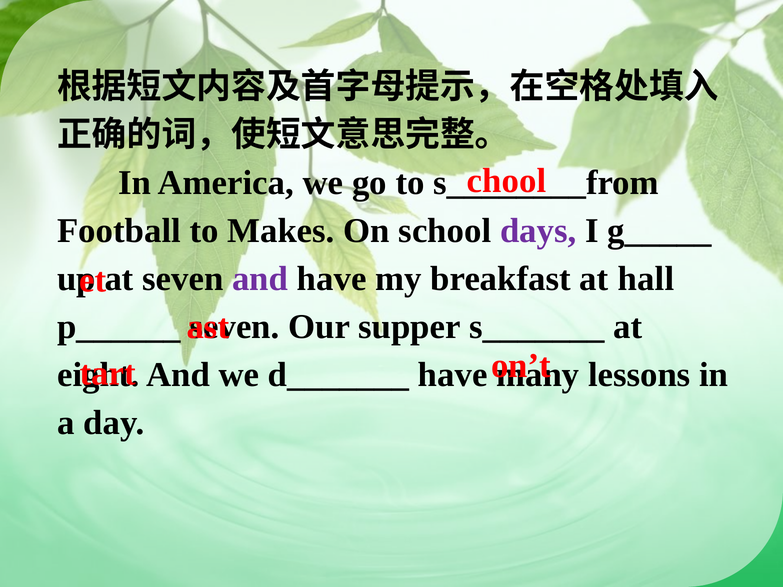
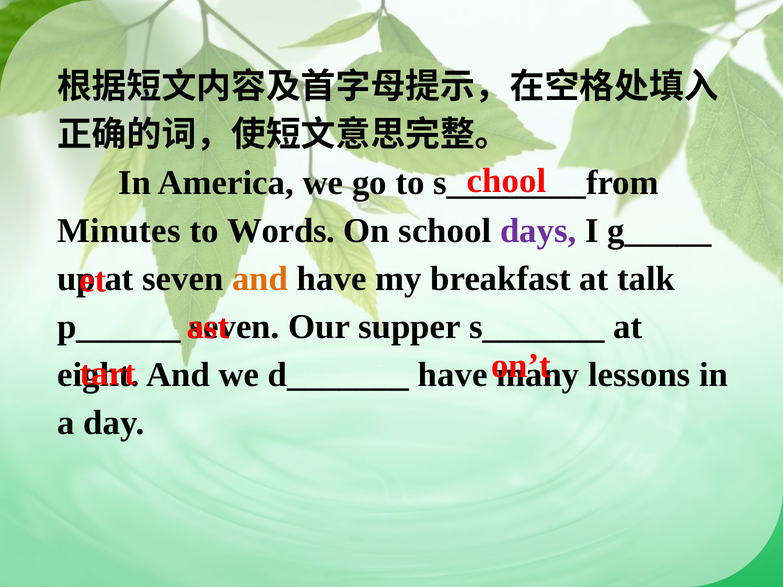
Football: Football -> Minutes (119, 231)
Makes: Makes -> Words (281, 231)
and colour: purple -> orange (260, 279)
hall: hall -> talk (646, 279)
